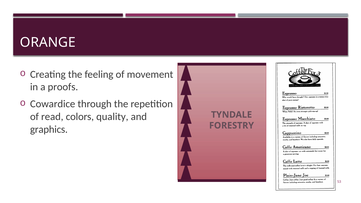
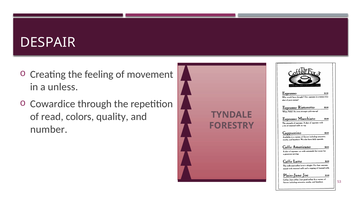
ORANGE: ORANGE -> DESPAIR (48, 42)
proofs: proofs -> unless (63, 87)
graphics: graphics -> number (49, 129)
